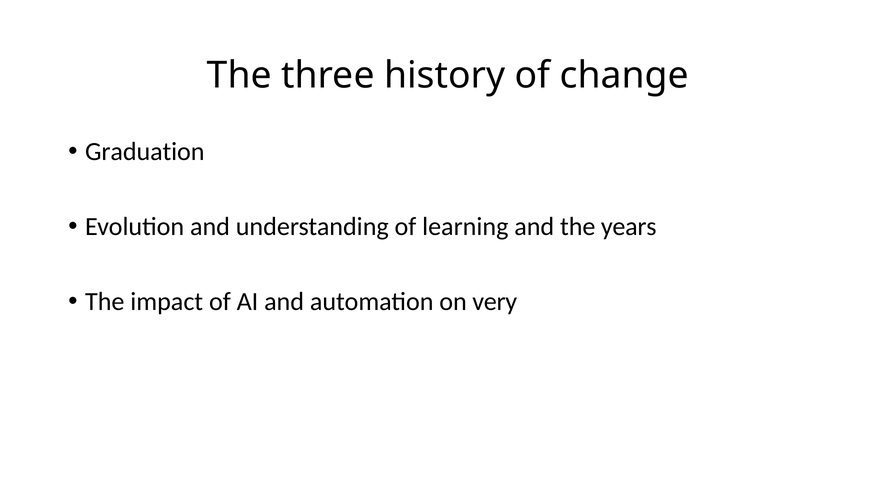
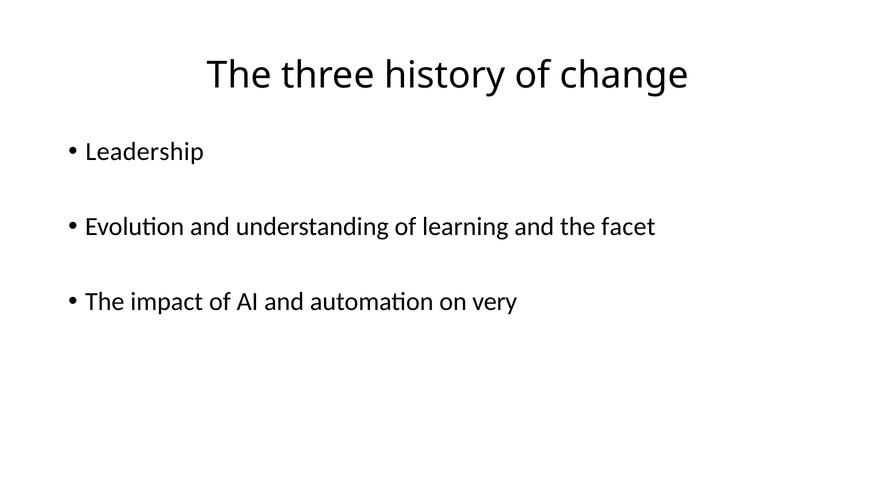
Graduation: Graduation -> Leadership (145, 151)
years: years -> facet (628, 227)
